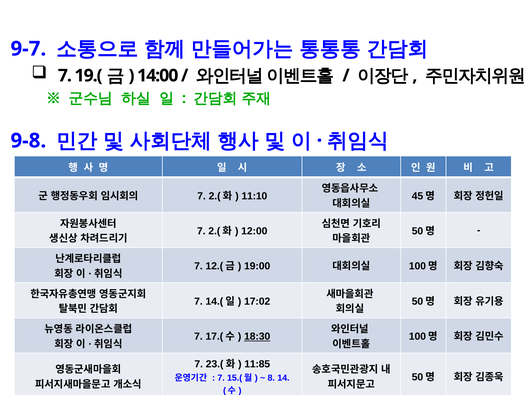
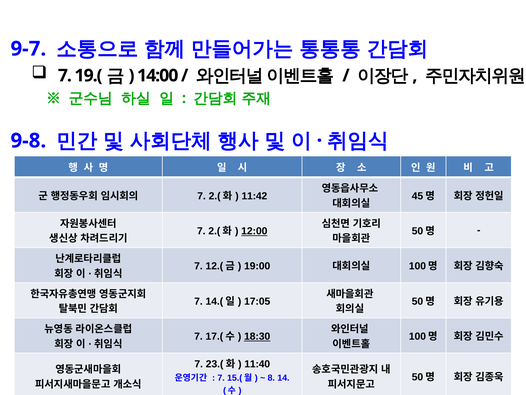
11:10: 11:10 -> 11:42 (254, 196)
12:00 underline: none -> present (254, 231)
17:02: 17:02 -> 17:05 (257, 301)
11:85: 11:85 -> 11:40 (257, 364)
